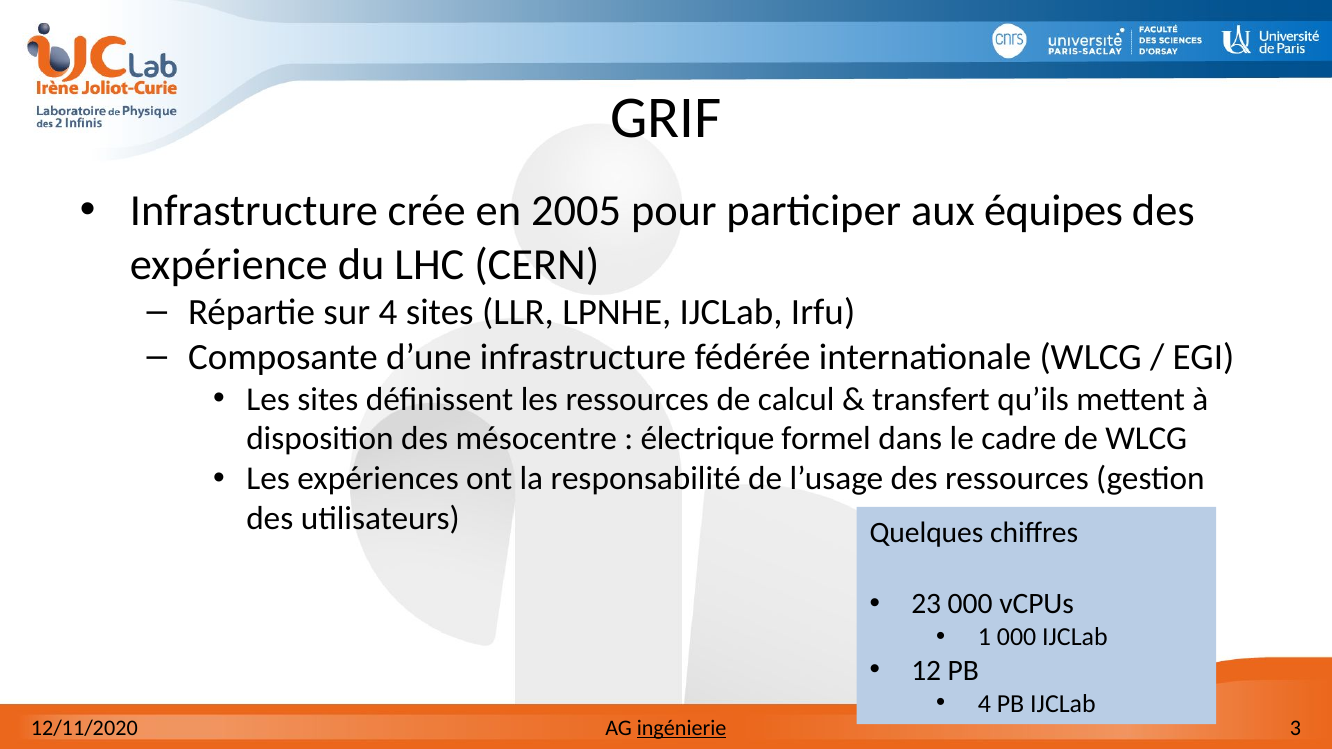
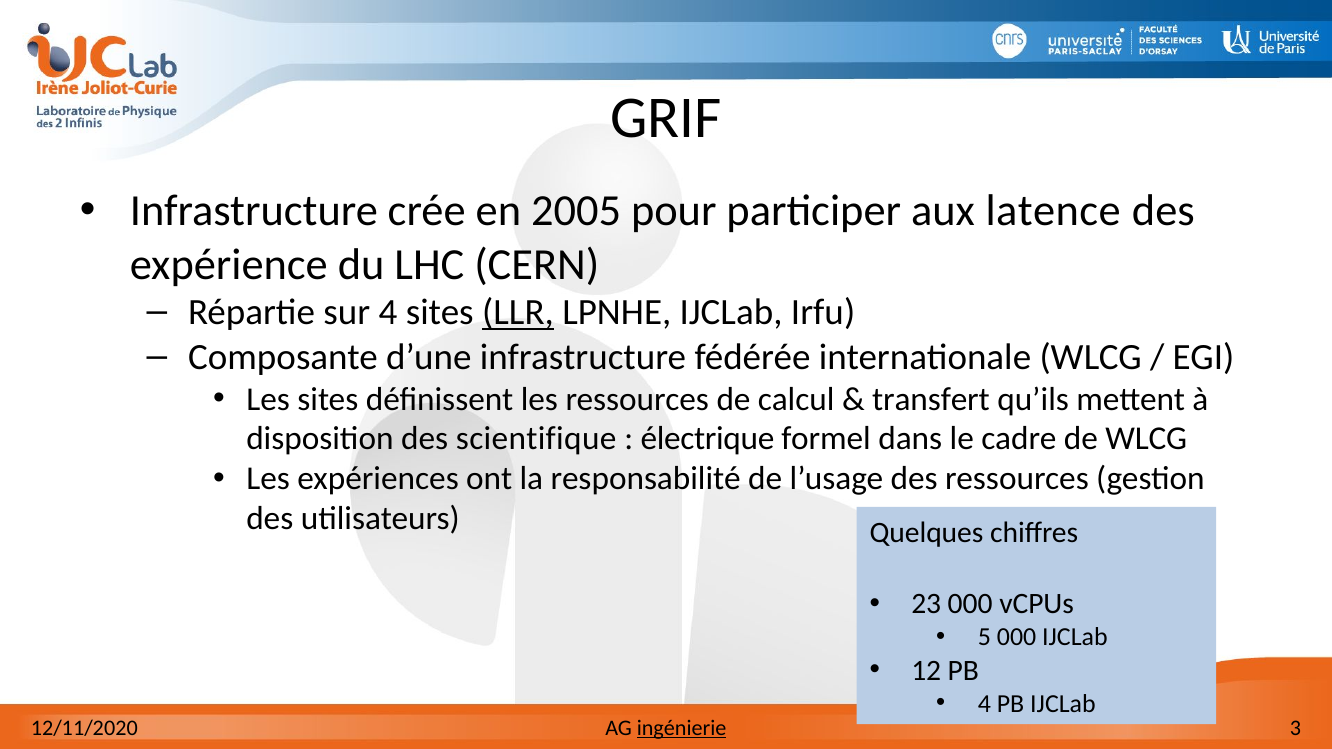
équipes: équipes -> latence (1053, 211)
LLR underline: none -> present (518, 313)
mésocentre: mésocentre -> scientifique (536, 439)
1: 1 -> 5 (984, 637)
